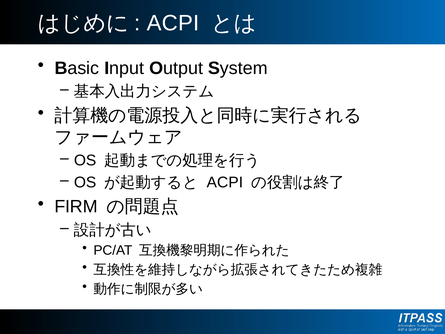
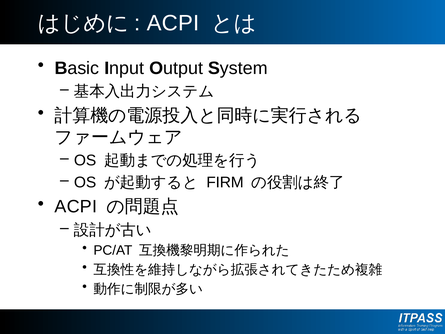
ACPI: ACPI -> FIRM (225, 182)
FIRM: FIRM -> ACPI (76, 207)
